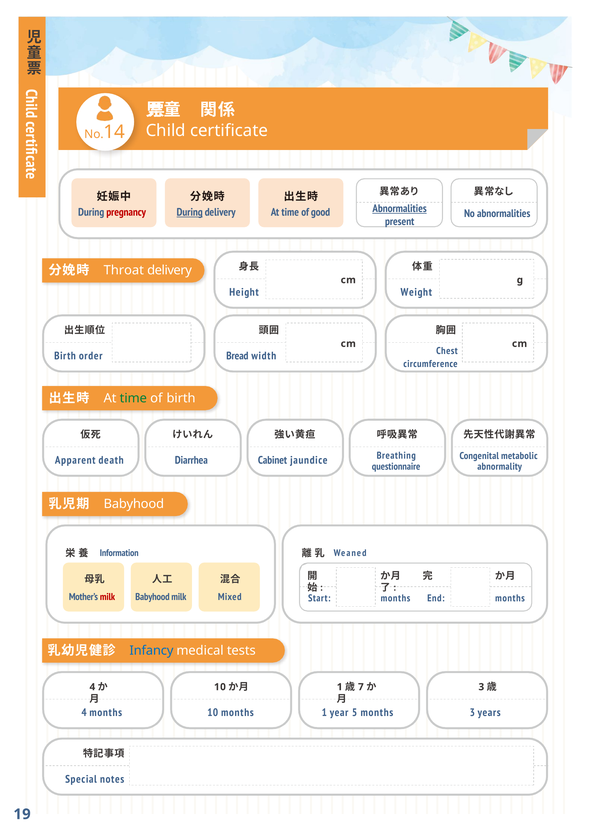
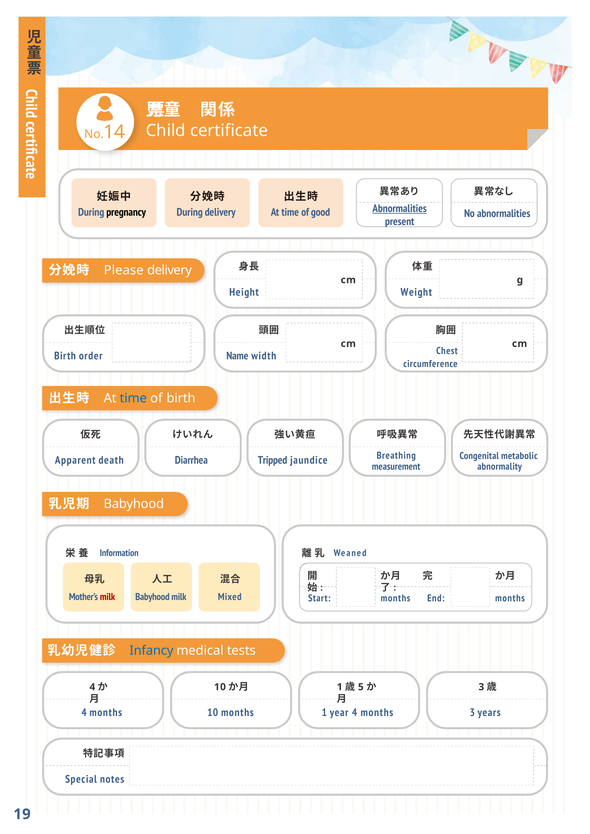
pregnancy colour: red -> black (126, 213)
During underline: present -> none (190, 213)
Throat: Throat -> Please (124, 271)
Bread: Bread -> Name (237, 356)
time colour: green -> blue (133, 399)
Cabinet: Cabinet -> Tripped (273, 461)
questionnaire: questionnaire -> measurement (396, 467)
7: 7 -> 5 (361, 688)
year 5: 5 -> 4 (355, 713)
